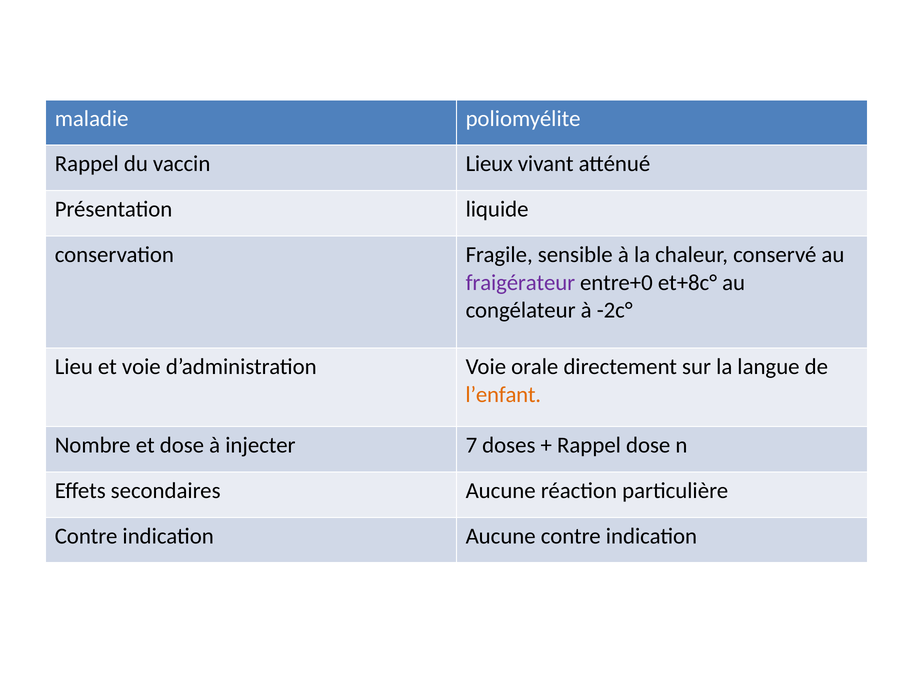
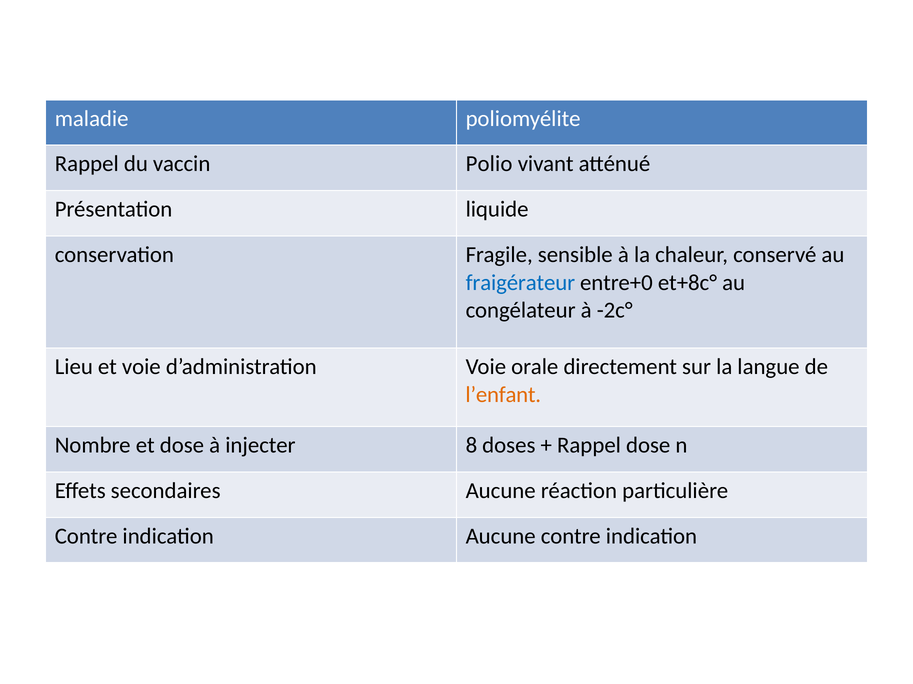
Lieux: Lieux -> Polio (489, 164)
fraigérateur colour: purple -> blue (520, 283)
7: 7 -> 8 (471, 446)
